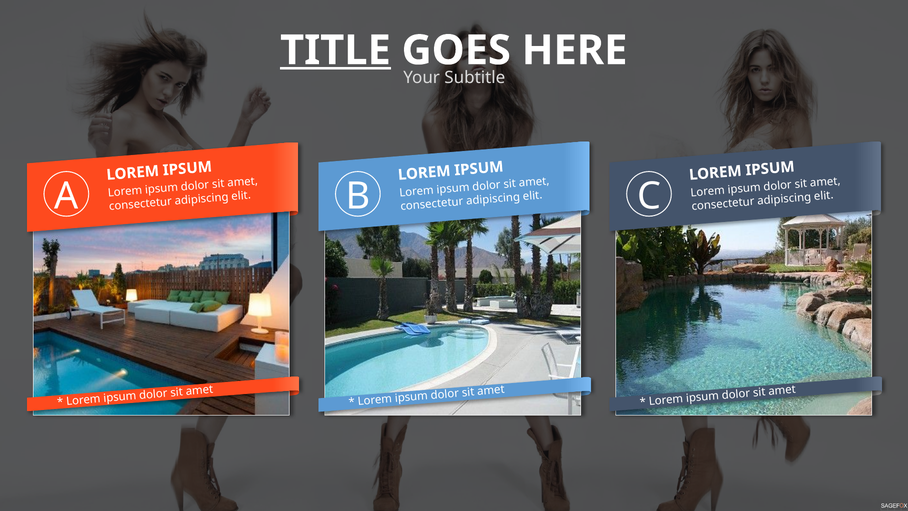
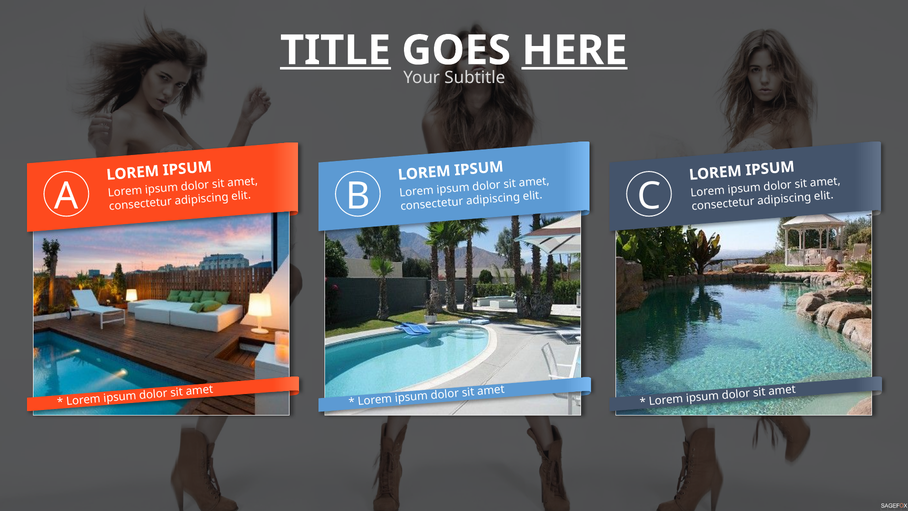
HERE underline: none -> present (575, 50)
